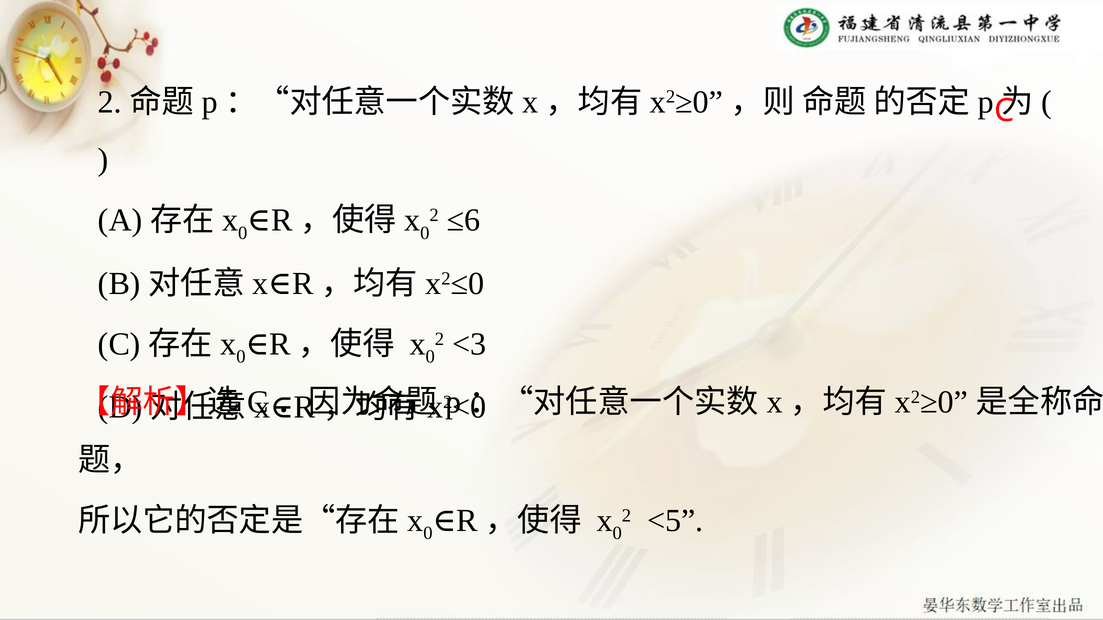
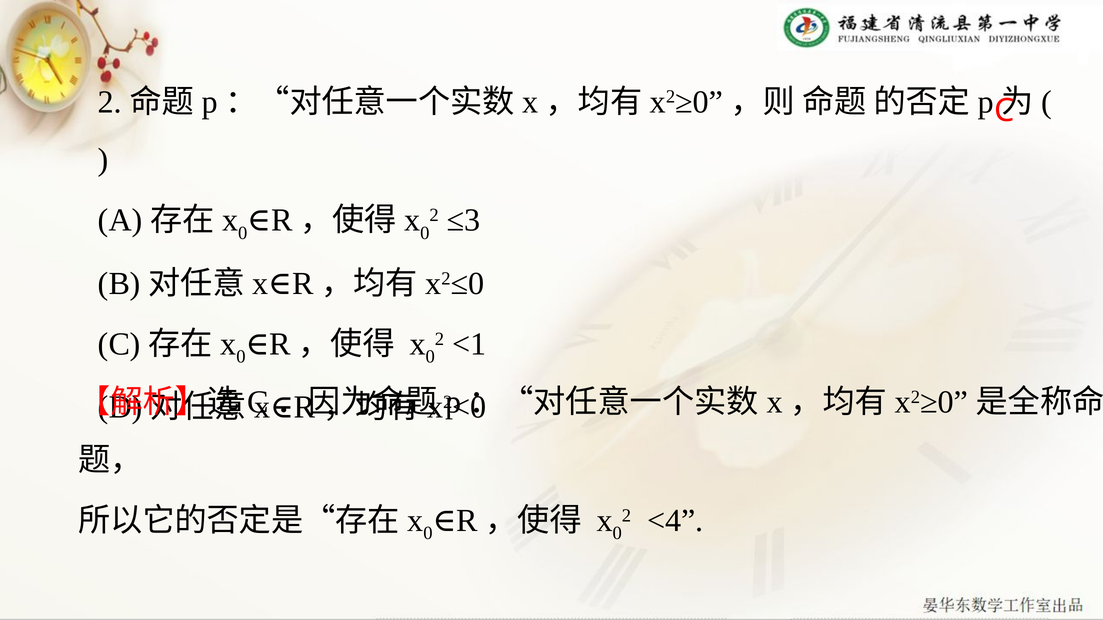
≤6: ≤6 -> ≤3 (464, 221)
<3: <3 -> <1 (469, 344)
<5: <5 -> <4 (675, 521)
